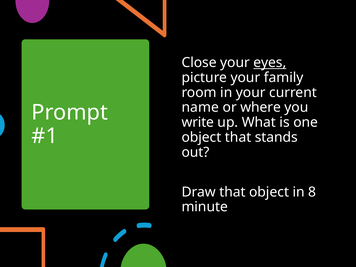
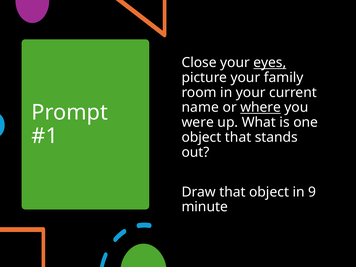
where underline: none -> present (261, 107)
write: write -> were (198, 122)
8: 8 -> 9 (312, 192)
